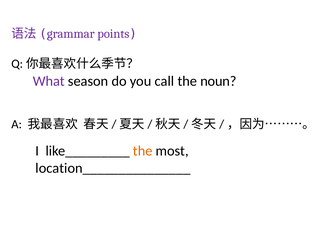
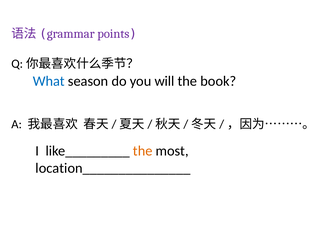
What colour: purple -> blue (49, 81)
call: call -> will (164, 81)
noun: noun -> book (218, 81)
